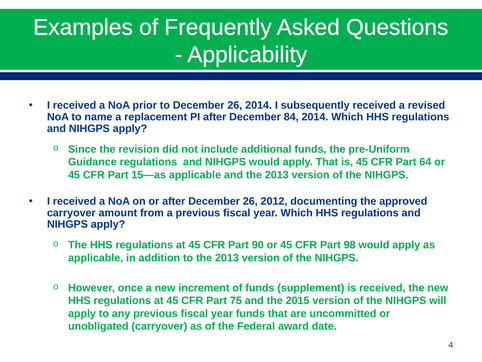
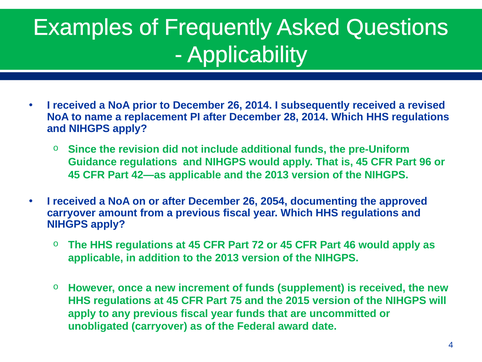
84: 84 -> 28 (291, 117)
64: 64 -> 96 (425, 162)
15—as: 15—as -> 42—as (149, 175)
2012: 2012 -> 2054 (274, 201)
90: 90 -> 72 (258, 245)
98: 98 -> 46 (350, 245)
